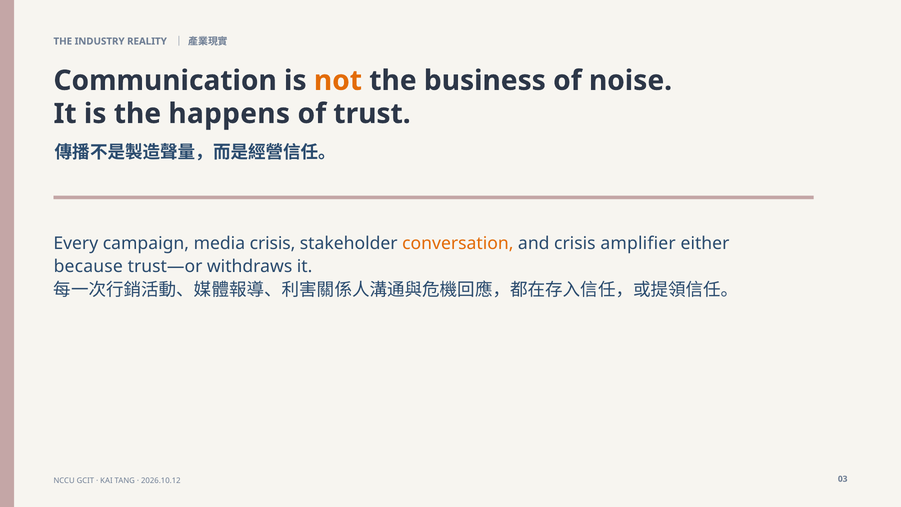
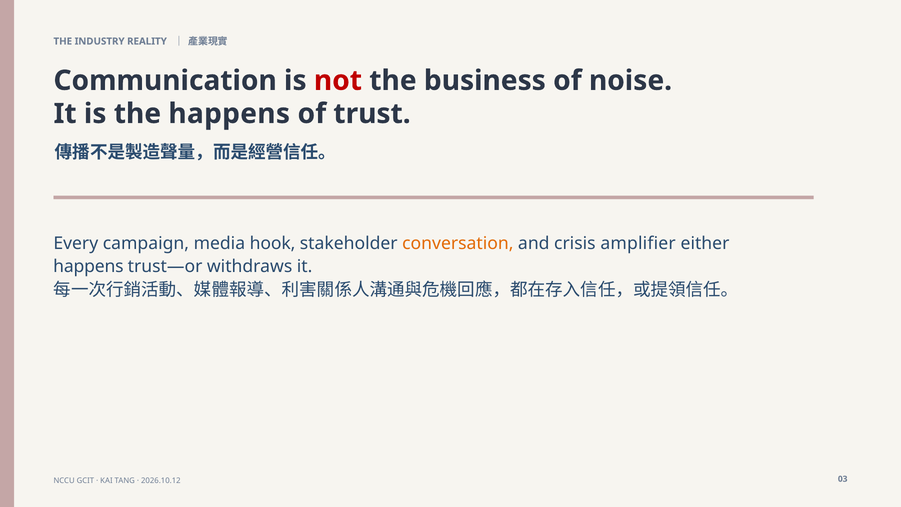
not colour: orange -> red (338, 81)
media crisis: crisis -> hook (273, 243)
because: because -> happens (88, 267)
